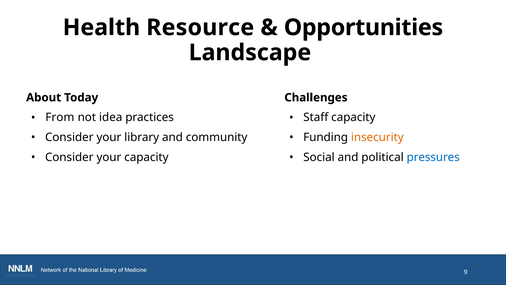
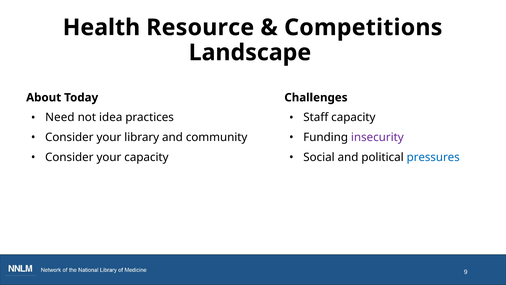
Opportunities: Opportunities -> Competitions (363, 27)
From: From -> Need (60, 117)
insecurity colour: orange -> purple (377, 137)
